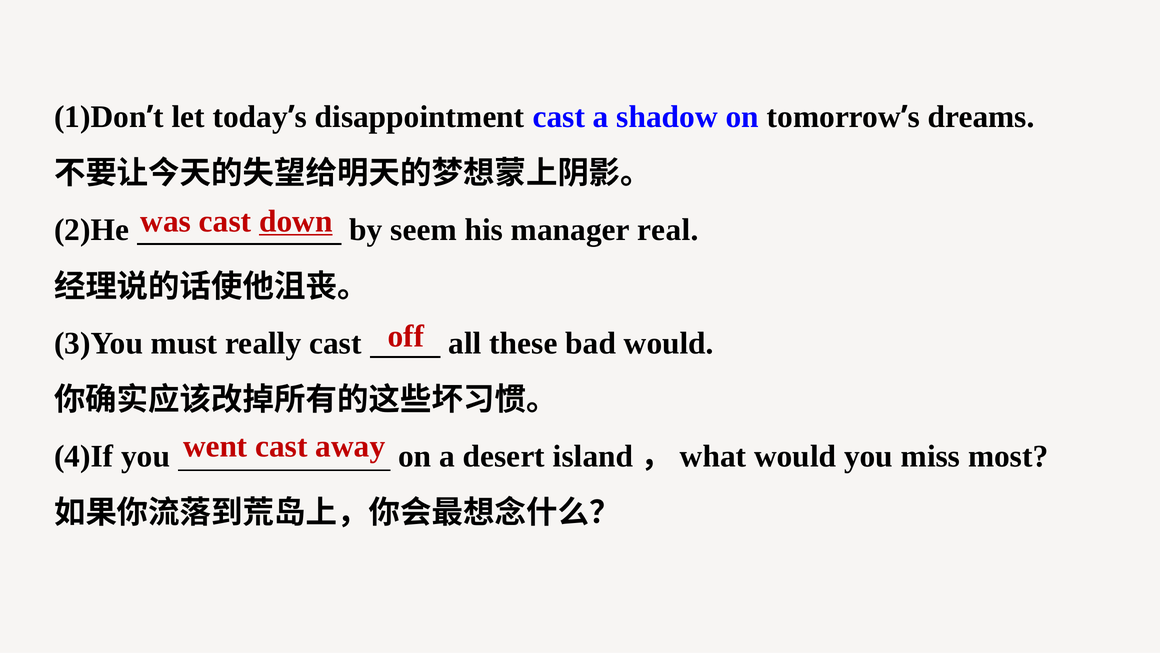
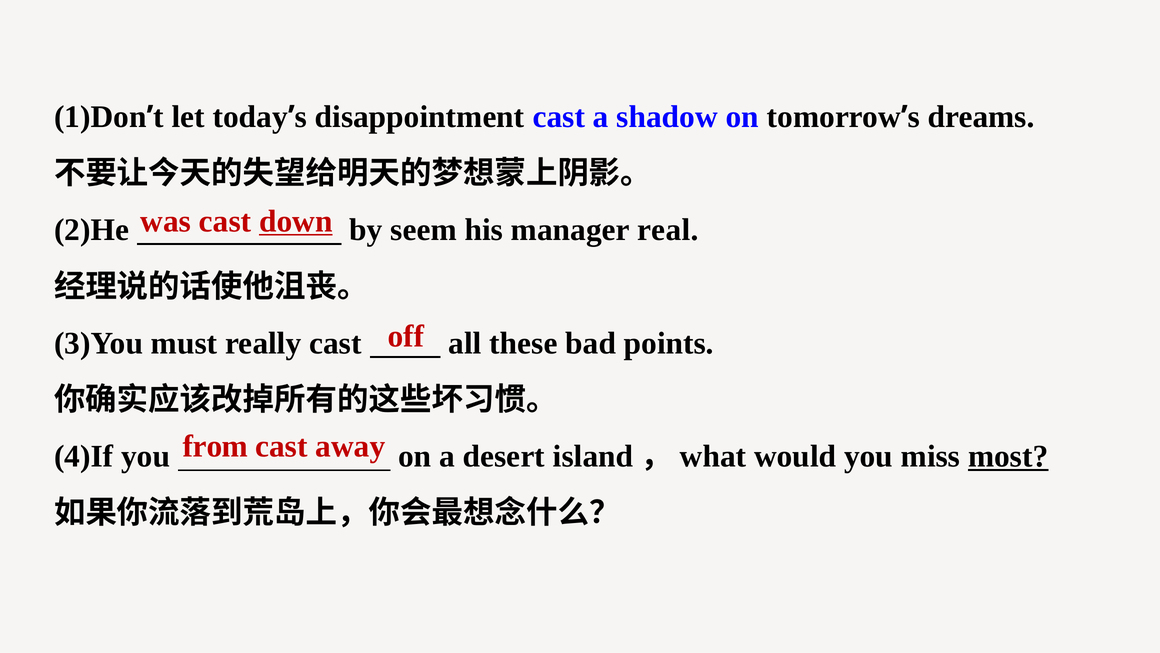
bad would: would -> points (669, 343)
went: went -> from (215, 446)
most underline: none -> present (1008, 456)
